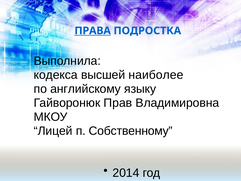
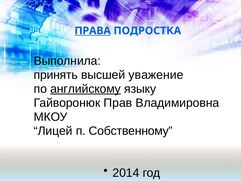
кодекса: кодекса -> принять (56, 75)
наиболее: наиболее -> уважение (156, 75)
английскому underline: none -> present (85, 89)
